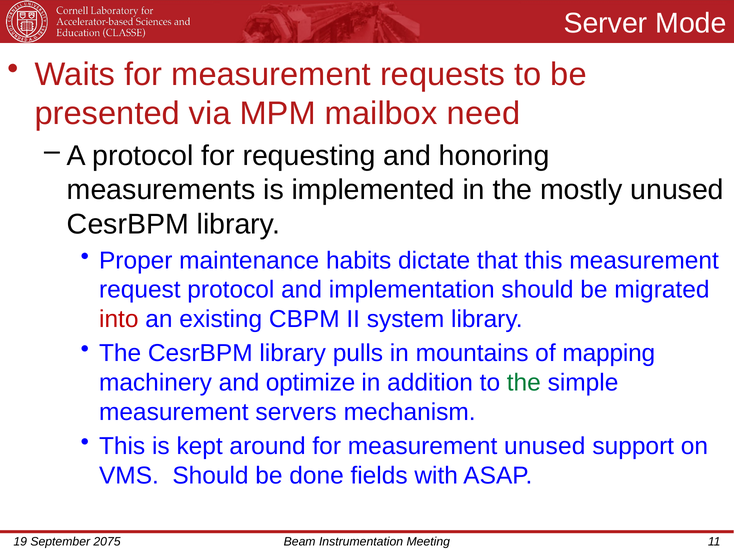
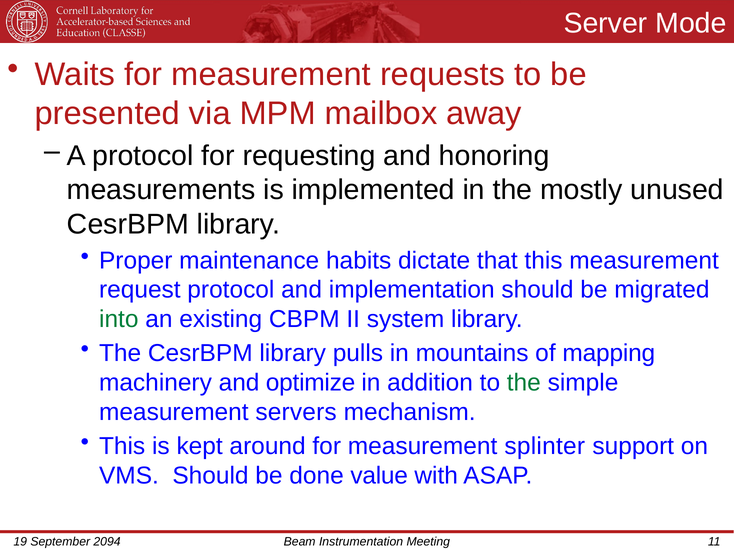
need: need -> away (484, 114)
into colour: red -> green (119, 319)
measurement unused: unused -> splinter (545, 447)
fields: fields -> value (379, 476)
2075: 2075 -> 2094 (107, 542)
